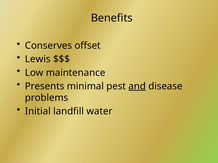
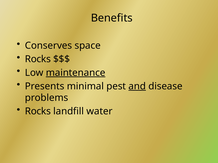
offset: offset -> space (88, 46)
Lewis: Lewis -> Rocks (38, 59)
maintenance underline: none -> present (76, 73)
Initial: Initial -> Rocks (38, 112)
